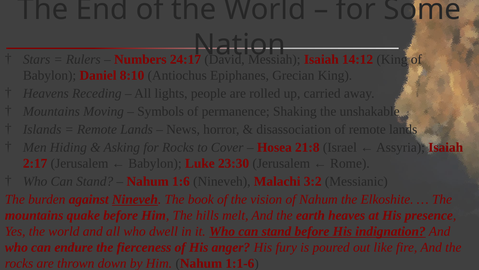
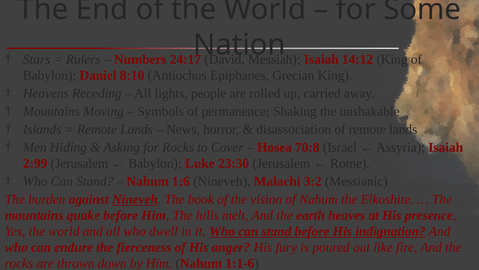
21:8: 21:8 -> 70:8 (307, 147)
2:17: 2:17 -> 2:99 (35, 163)
